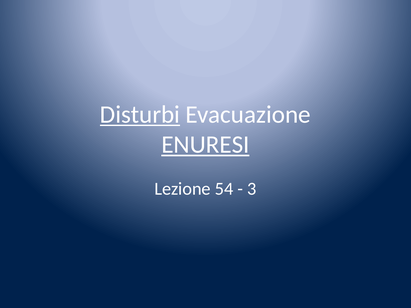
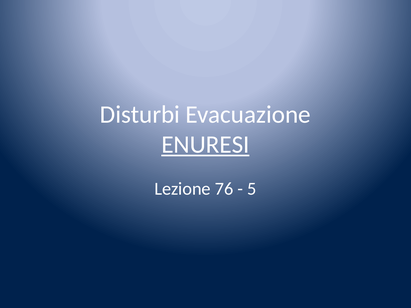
Disturbi underline: present -> none (140, 115)
54: 54 -> 76 (224, 189)
3: 3 -> 5 (252, 189)
